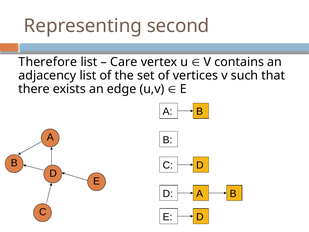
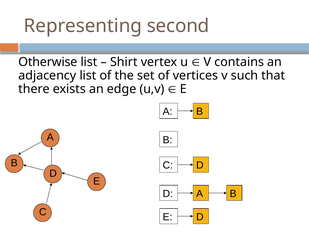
Therefore: Therefore -> Otherwise (48, 62)
Care: Care -> Shirt (124, 62)
